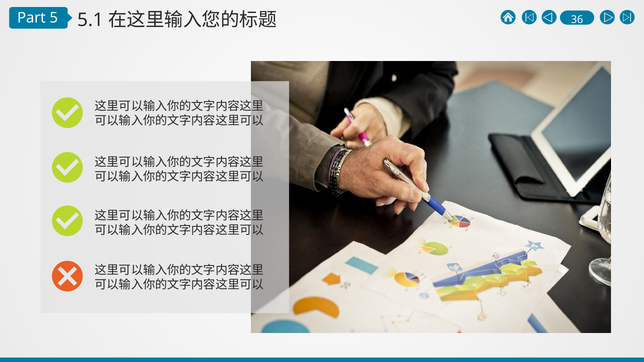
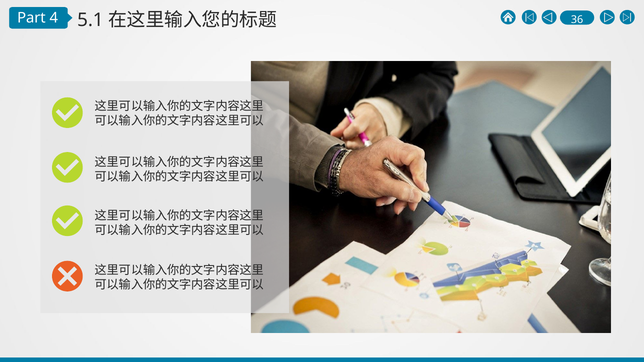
5: 5 -> 4 (54, 18)
